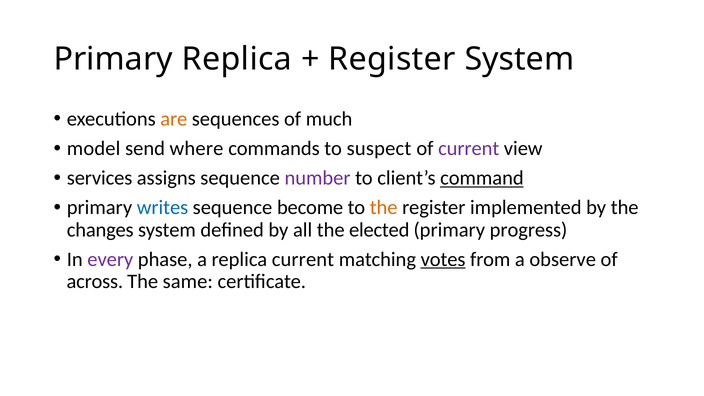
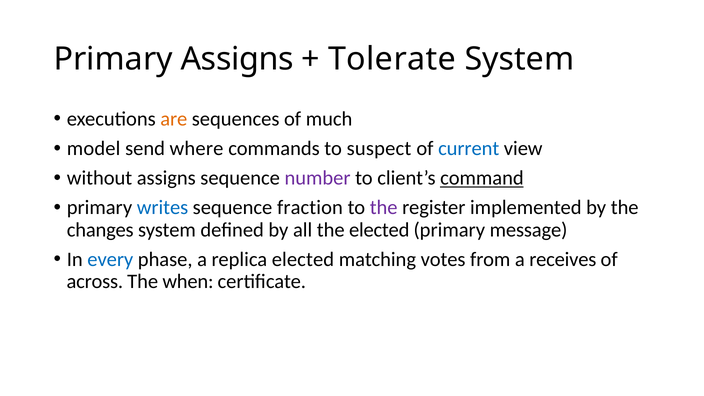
Primary Replica: Replica -> Assigns (237, 59)
Register: Register -> Tolerate (392, 59)
current colour: purple -> blue (469, 149)
services: services -> without (100, 178)
become: become -> fraction (310, 208)
the colour: orange -> purple (384, 208)
progress: progress -> message (529, 230)
every colour: purple -> blue (110, 259)
replica current: current -> elected (303, 259)
votes underline: present -> none (443, 259)
observe: observe -> receives (563, 259)
same: same -> when (188, 281)
